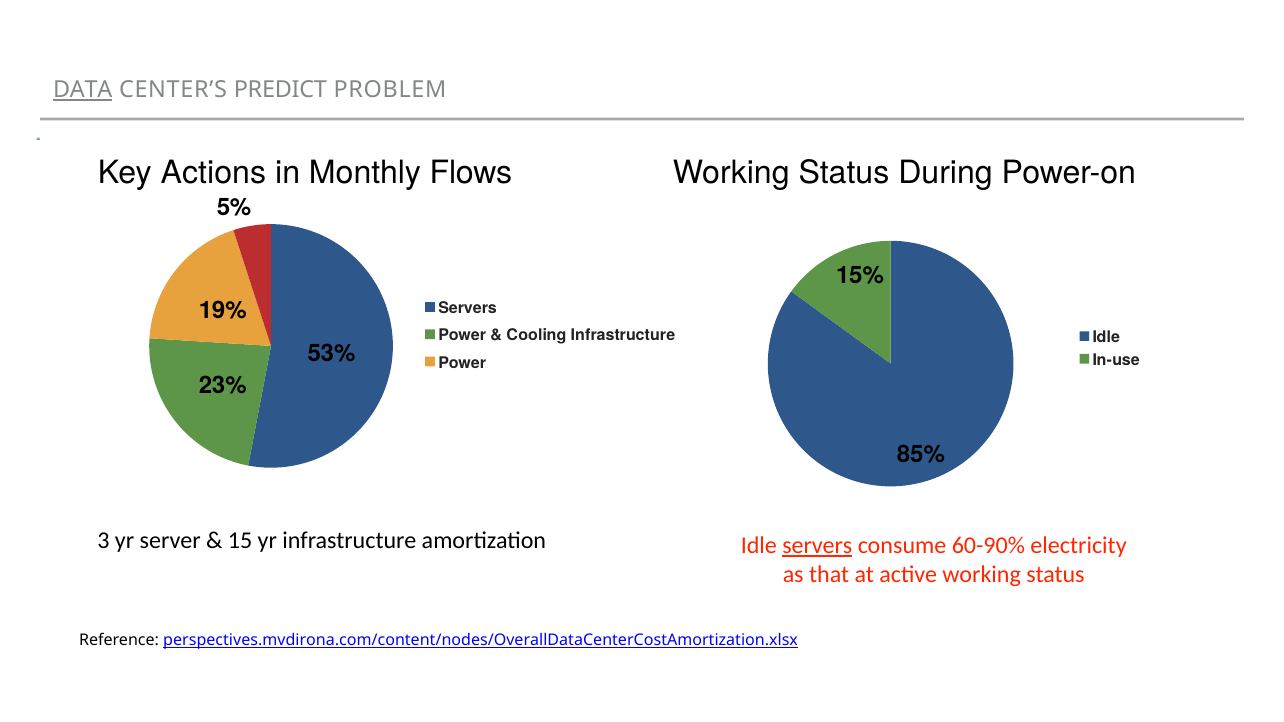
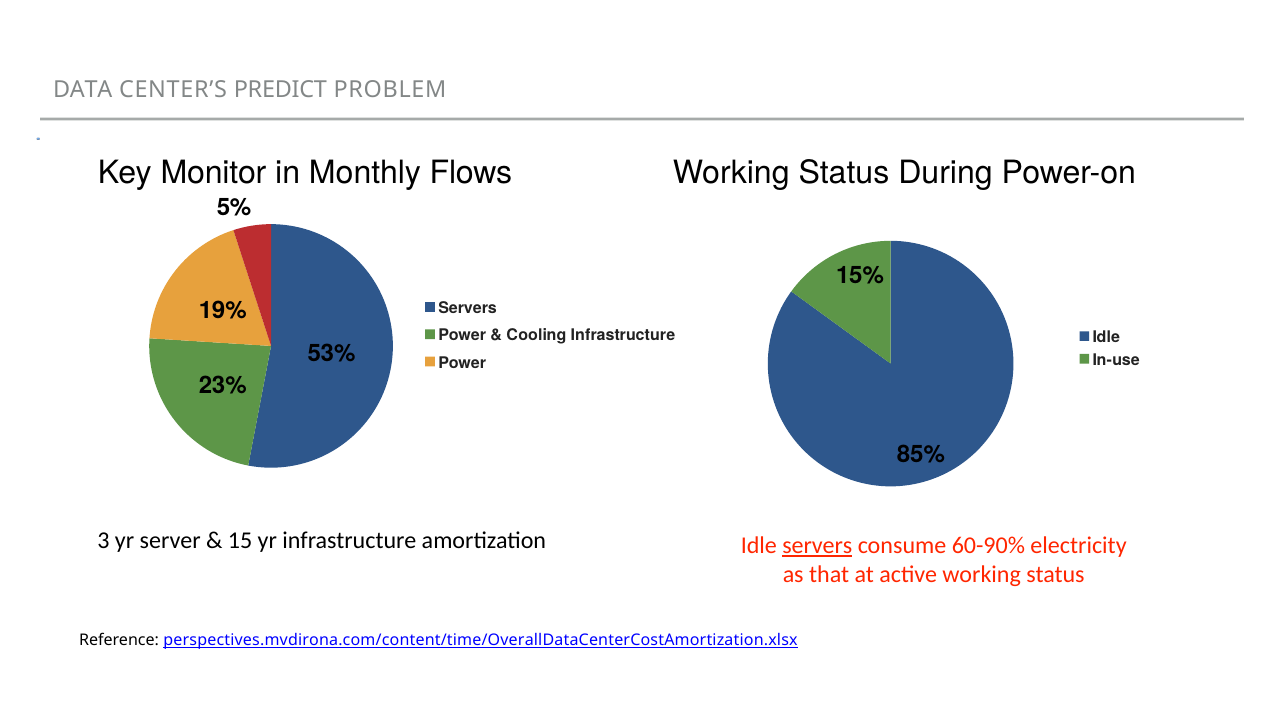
DATA underline: present -> none (83, 90)
Actions: Actions -> Monitor (213, 173)
perspectives.mvdirona.com/content/nodes/OverallDataCenterCostAmortization.xlsx: perspectives.mvdirona.com/content/nodes/OverallDataCenterCostAmortization.xlsx -> perspectives.mvdirona.com/content/time/OverallDataCenterCostAmortization.xlsx (481, 641)
